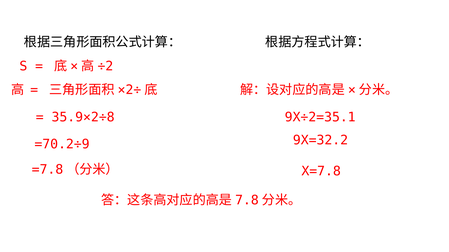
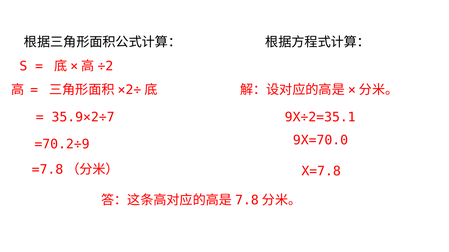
35.9×2÷8: 35.9×2÷8 -> 35.9×2÷7 (83, 117)
9X=32.2: 9X=32.2 -> 9X=70.0 (320, 141)
